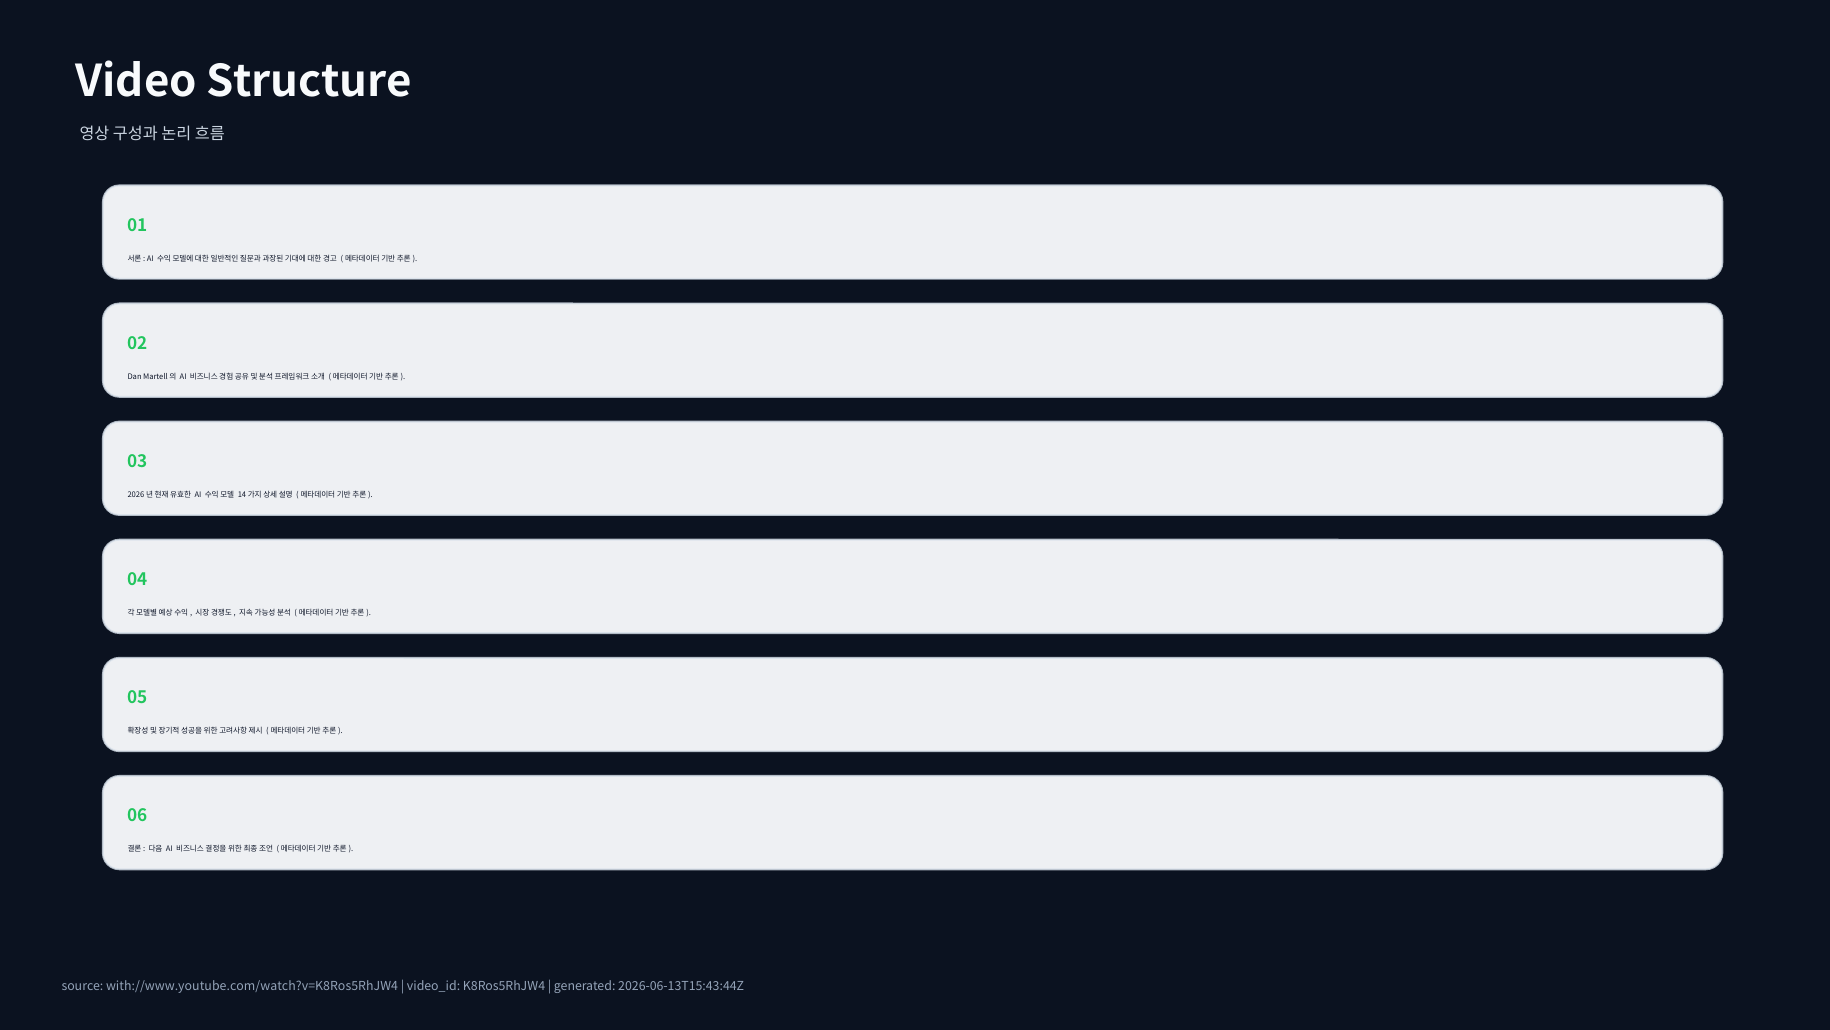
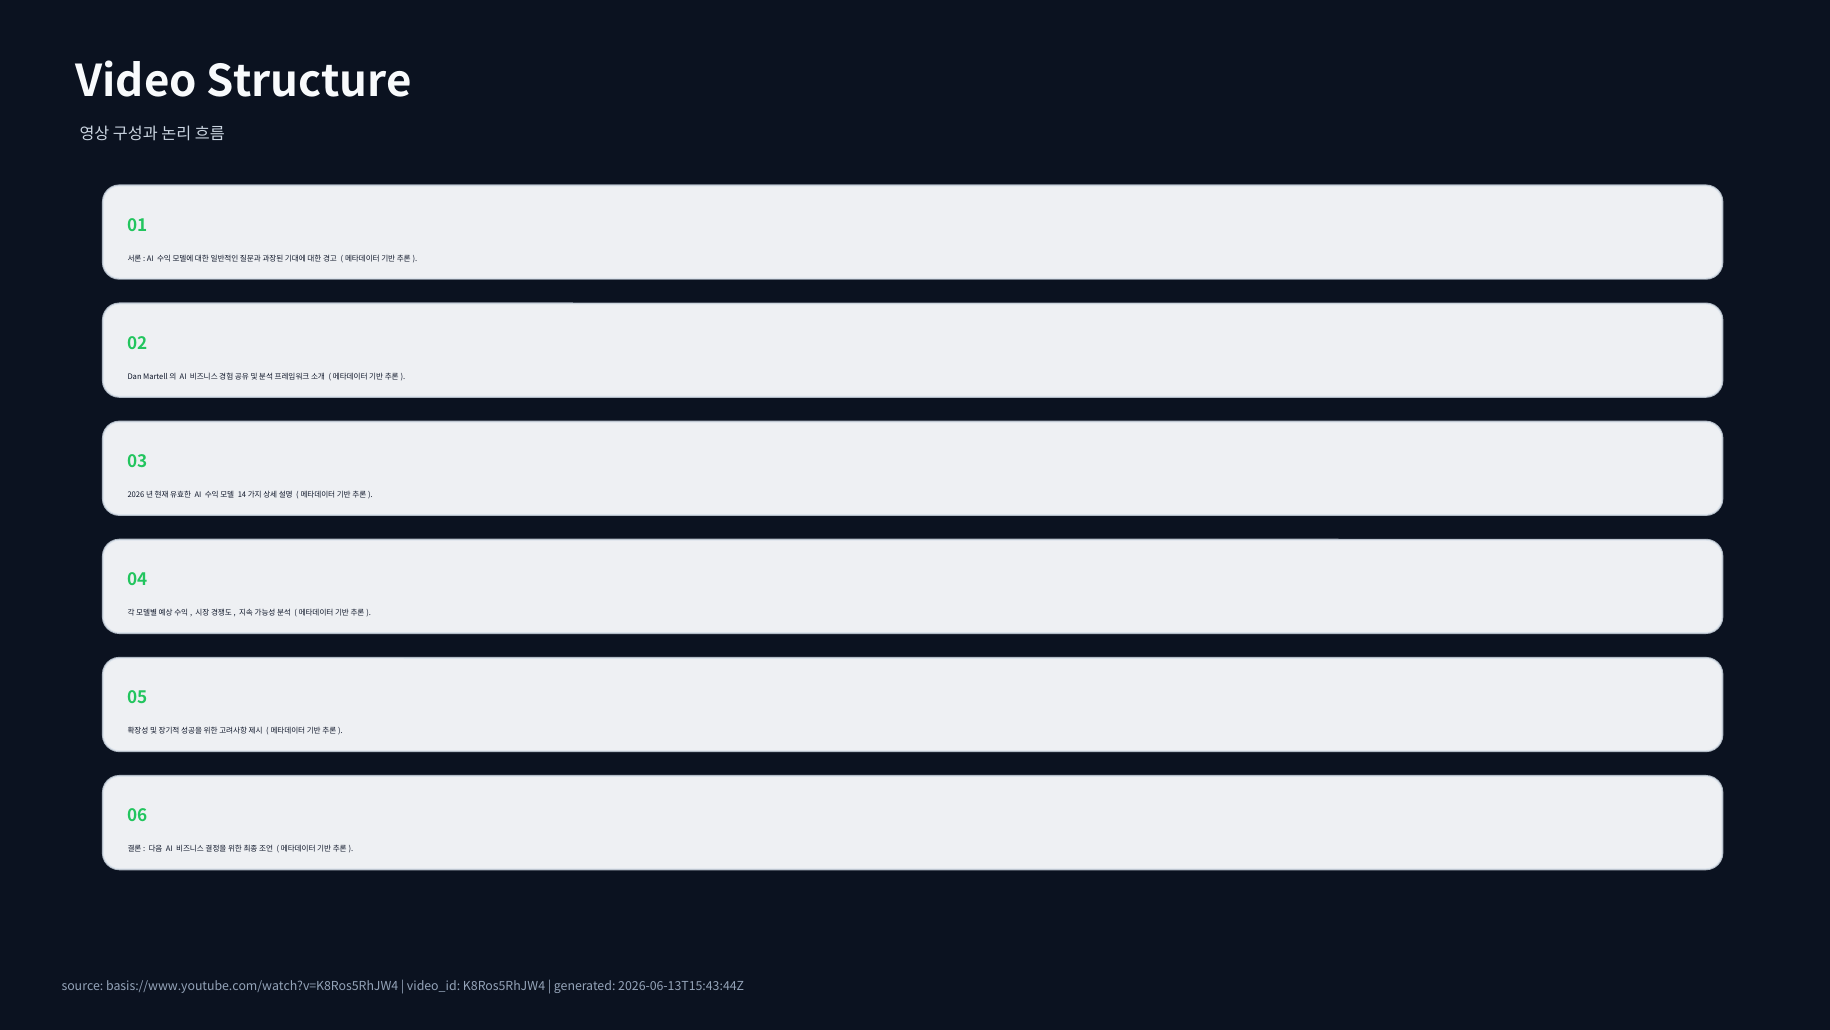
with://www.youtube.com/watch?v=K8Ros5RhJW4: with://www.youtube.com/watch?v=K8Ros5RhJW4 -> basis://www.youtube.com/watch?v=K8Ros5RhJW4 (252, 986)
